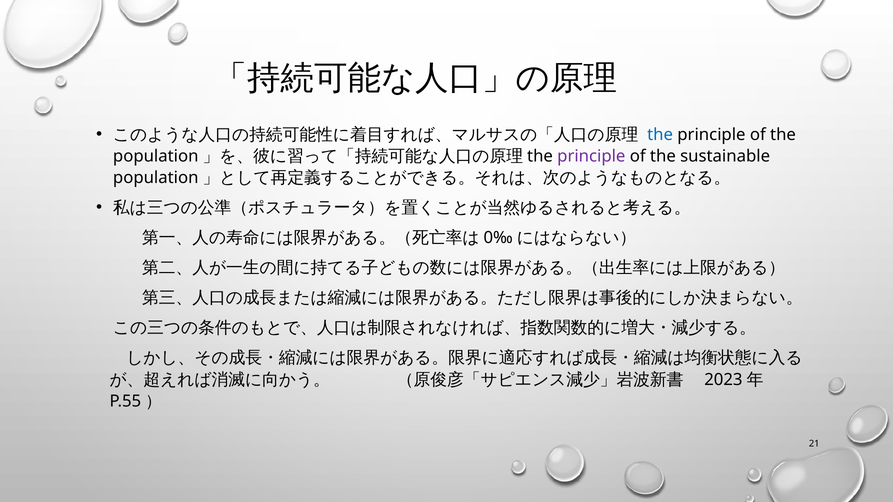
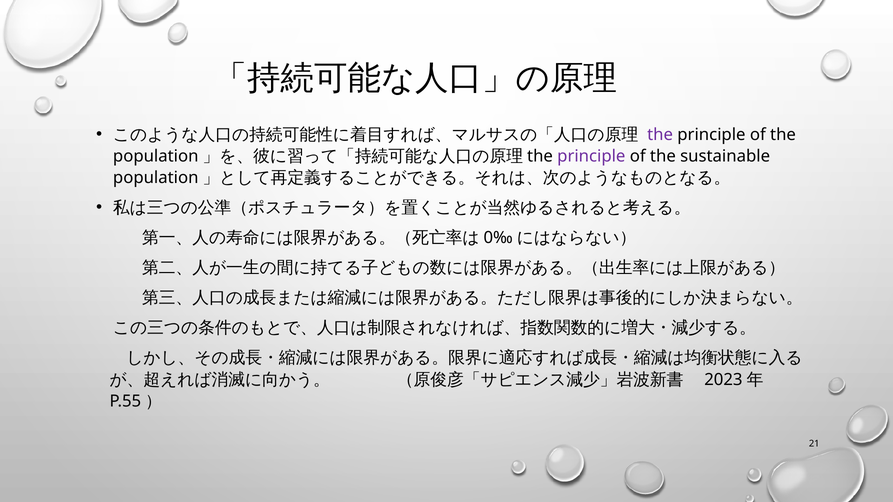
the colour: blue -> purple (660, 135)
